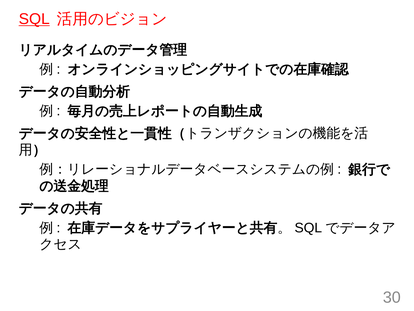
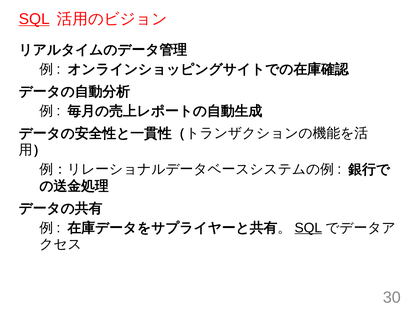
SQL underline: none -> present (308, 227)
